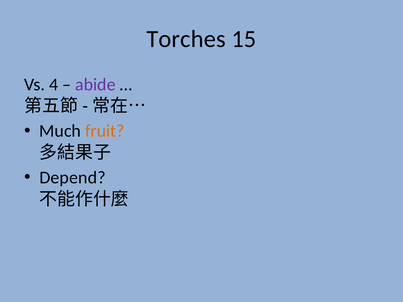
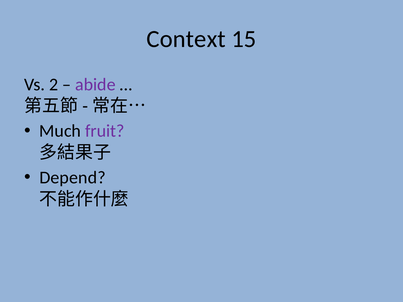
Torches: Torches -> Context (186, 39)
4: 4 -> 2 (54, 85)
fruit colour: orange -> purple (105, 131)
